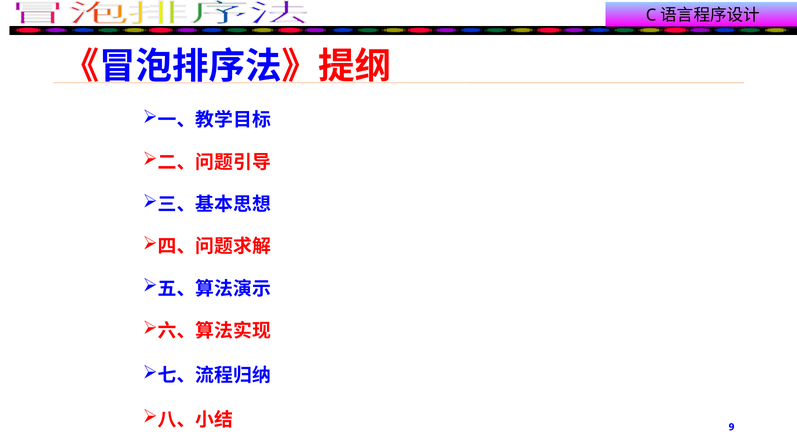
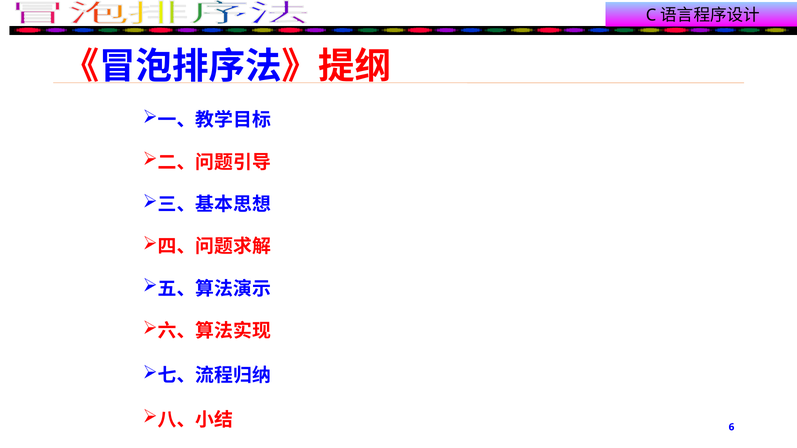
9: 9 -> 6 (732, 427)
